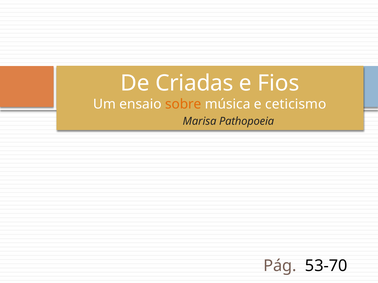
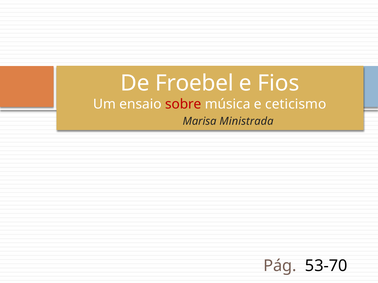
Criadas: Criadas -> Froebel (194, 83)
sobre colour: orange -> red (183, 104)
Pathopoeia: Pathopoeia -> Ministrada (246, 122)
